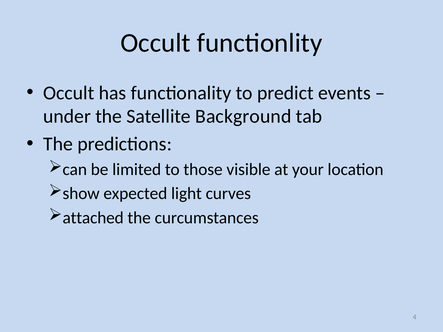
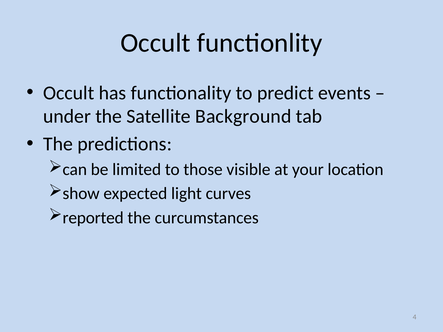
attached: attached -> reported (93, 218)
